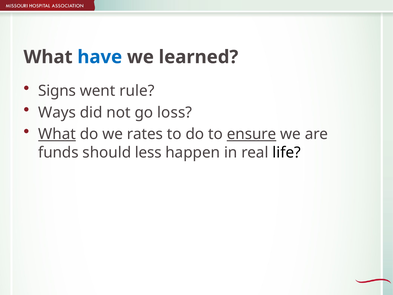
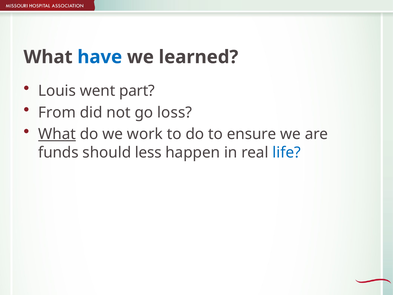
Signs: Signs -> Louis (57, 91)
rule: rule -> part (137, 91)
Ways: Ways -> From (57, 112)
rates: rates -> work (145, 134)
ensure underline: present -> none (252, 134)
life colour: black -> blue (287, 152)
